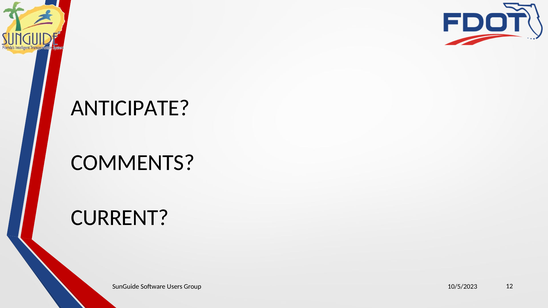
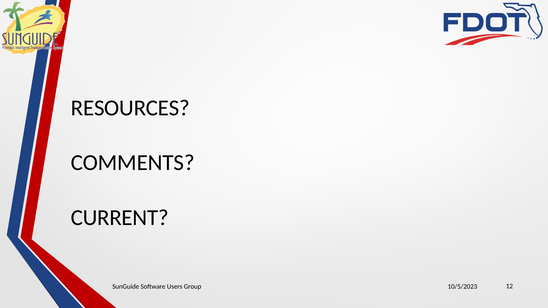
ANTICIPATE: ANTICIPATE -> RESOURCES (130, 108)
